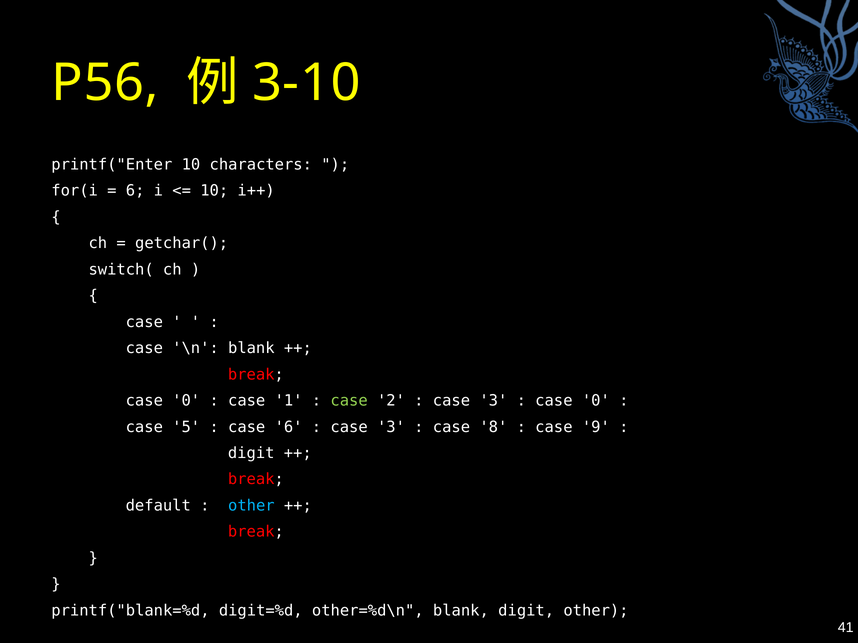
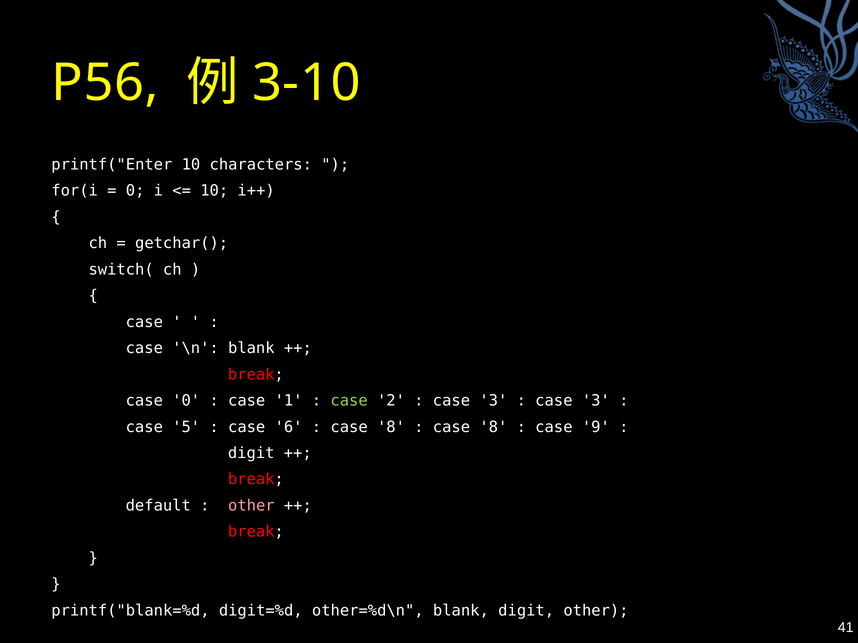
6: 6 -> 0 (135, 191)
0: 0 -> 3 (596, 401)
3: 3 -> 8 (391, 427)
other colour: light blue -> pink (251, 506)
